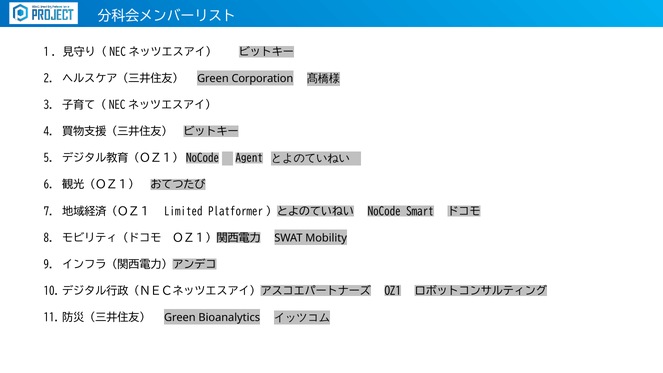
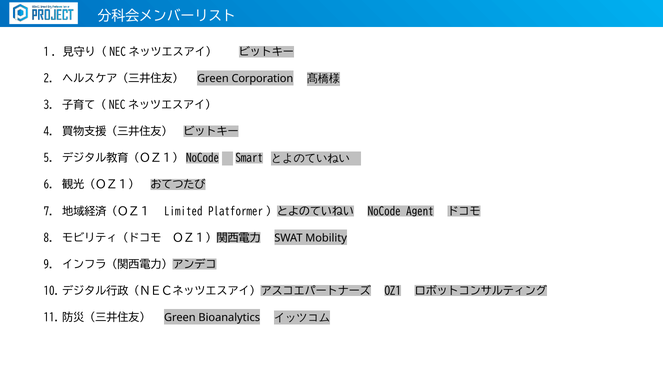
Agent: Agent -> Smart (249, 158)
Smart: Smart -> Agent (420, 211)
